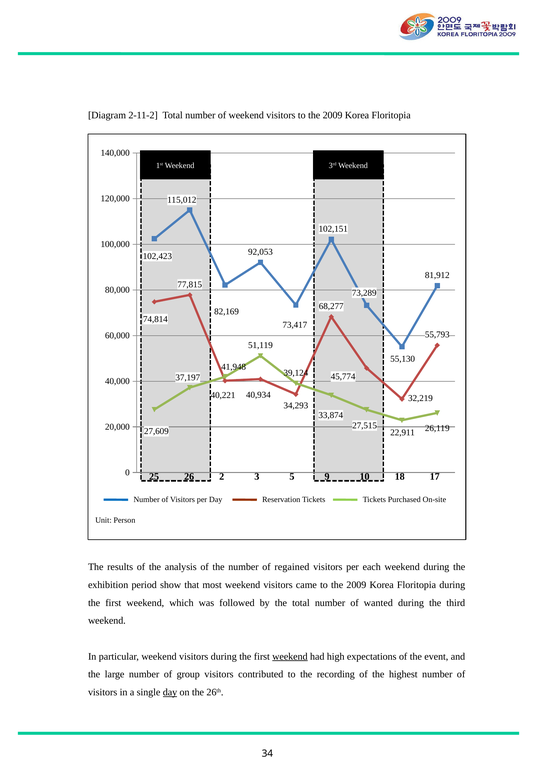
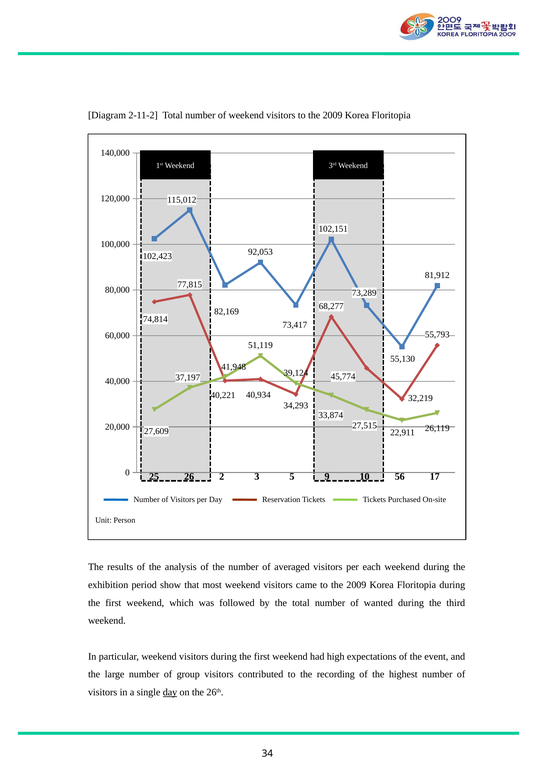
18: 18 -> 56 (400, 477)
regained: regained -> averaged (292, 567)
weekend underline: present -> none (290, 657)
